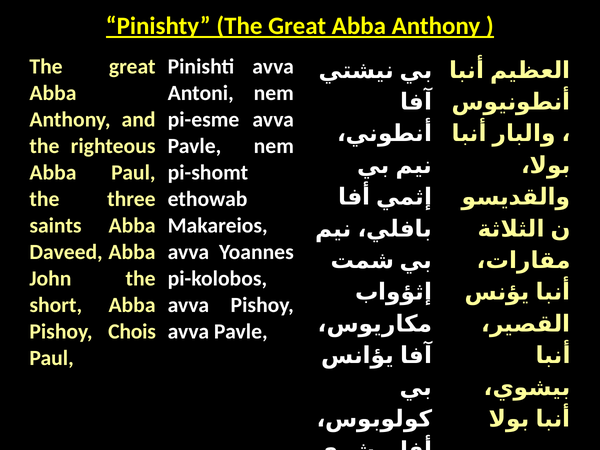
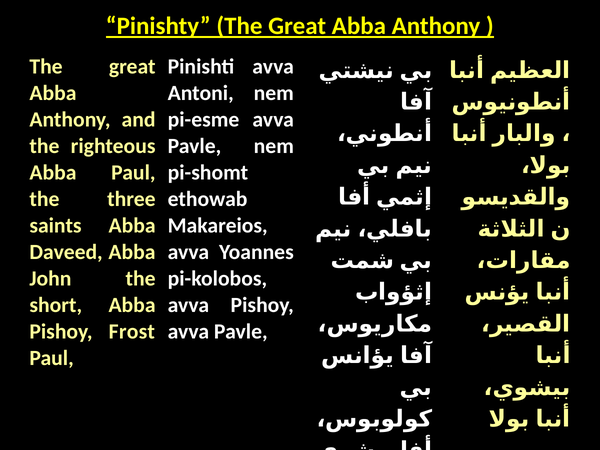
Chois: Chois -> Frost (132, 332)
